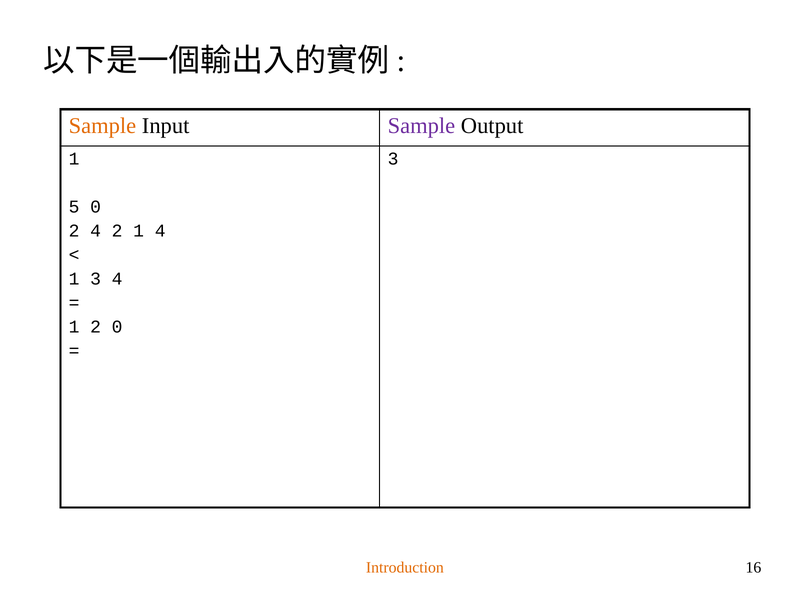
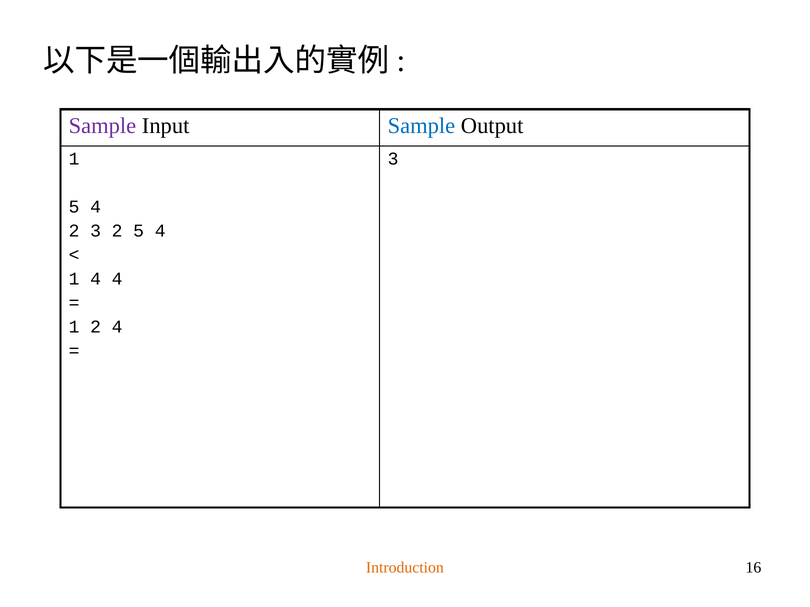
Sample colour: orange -> purple (102, 126)
Sample colour: purple -> blue (421, 126)
0: 0 -> 4 (96, 207)
2 4: 4 -> 3 (96, 231)
2 1: 1 -> 5 (139, 231)
1 3: 3 -> 4 (96, 279)
2 0: 0 -> 4 (117, 327)
